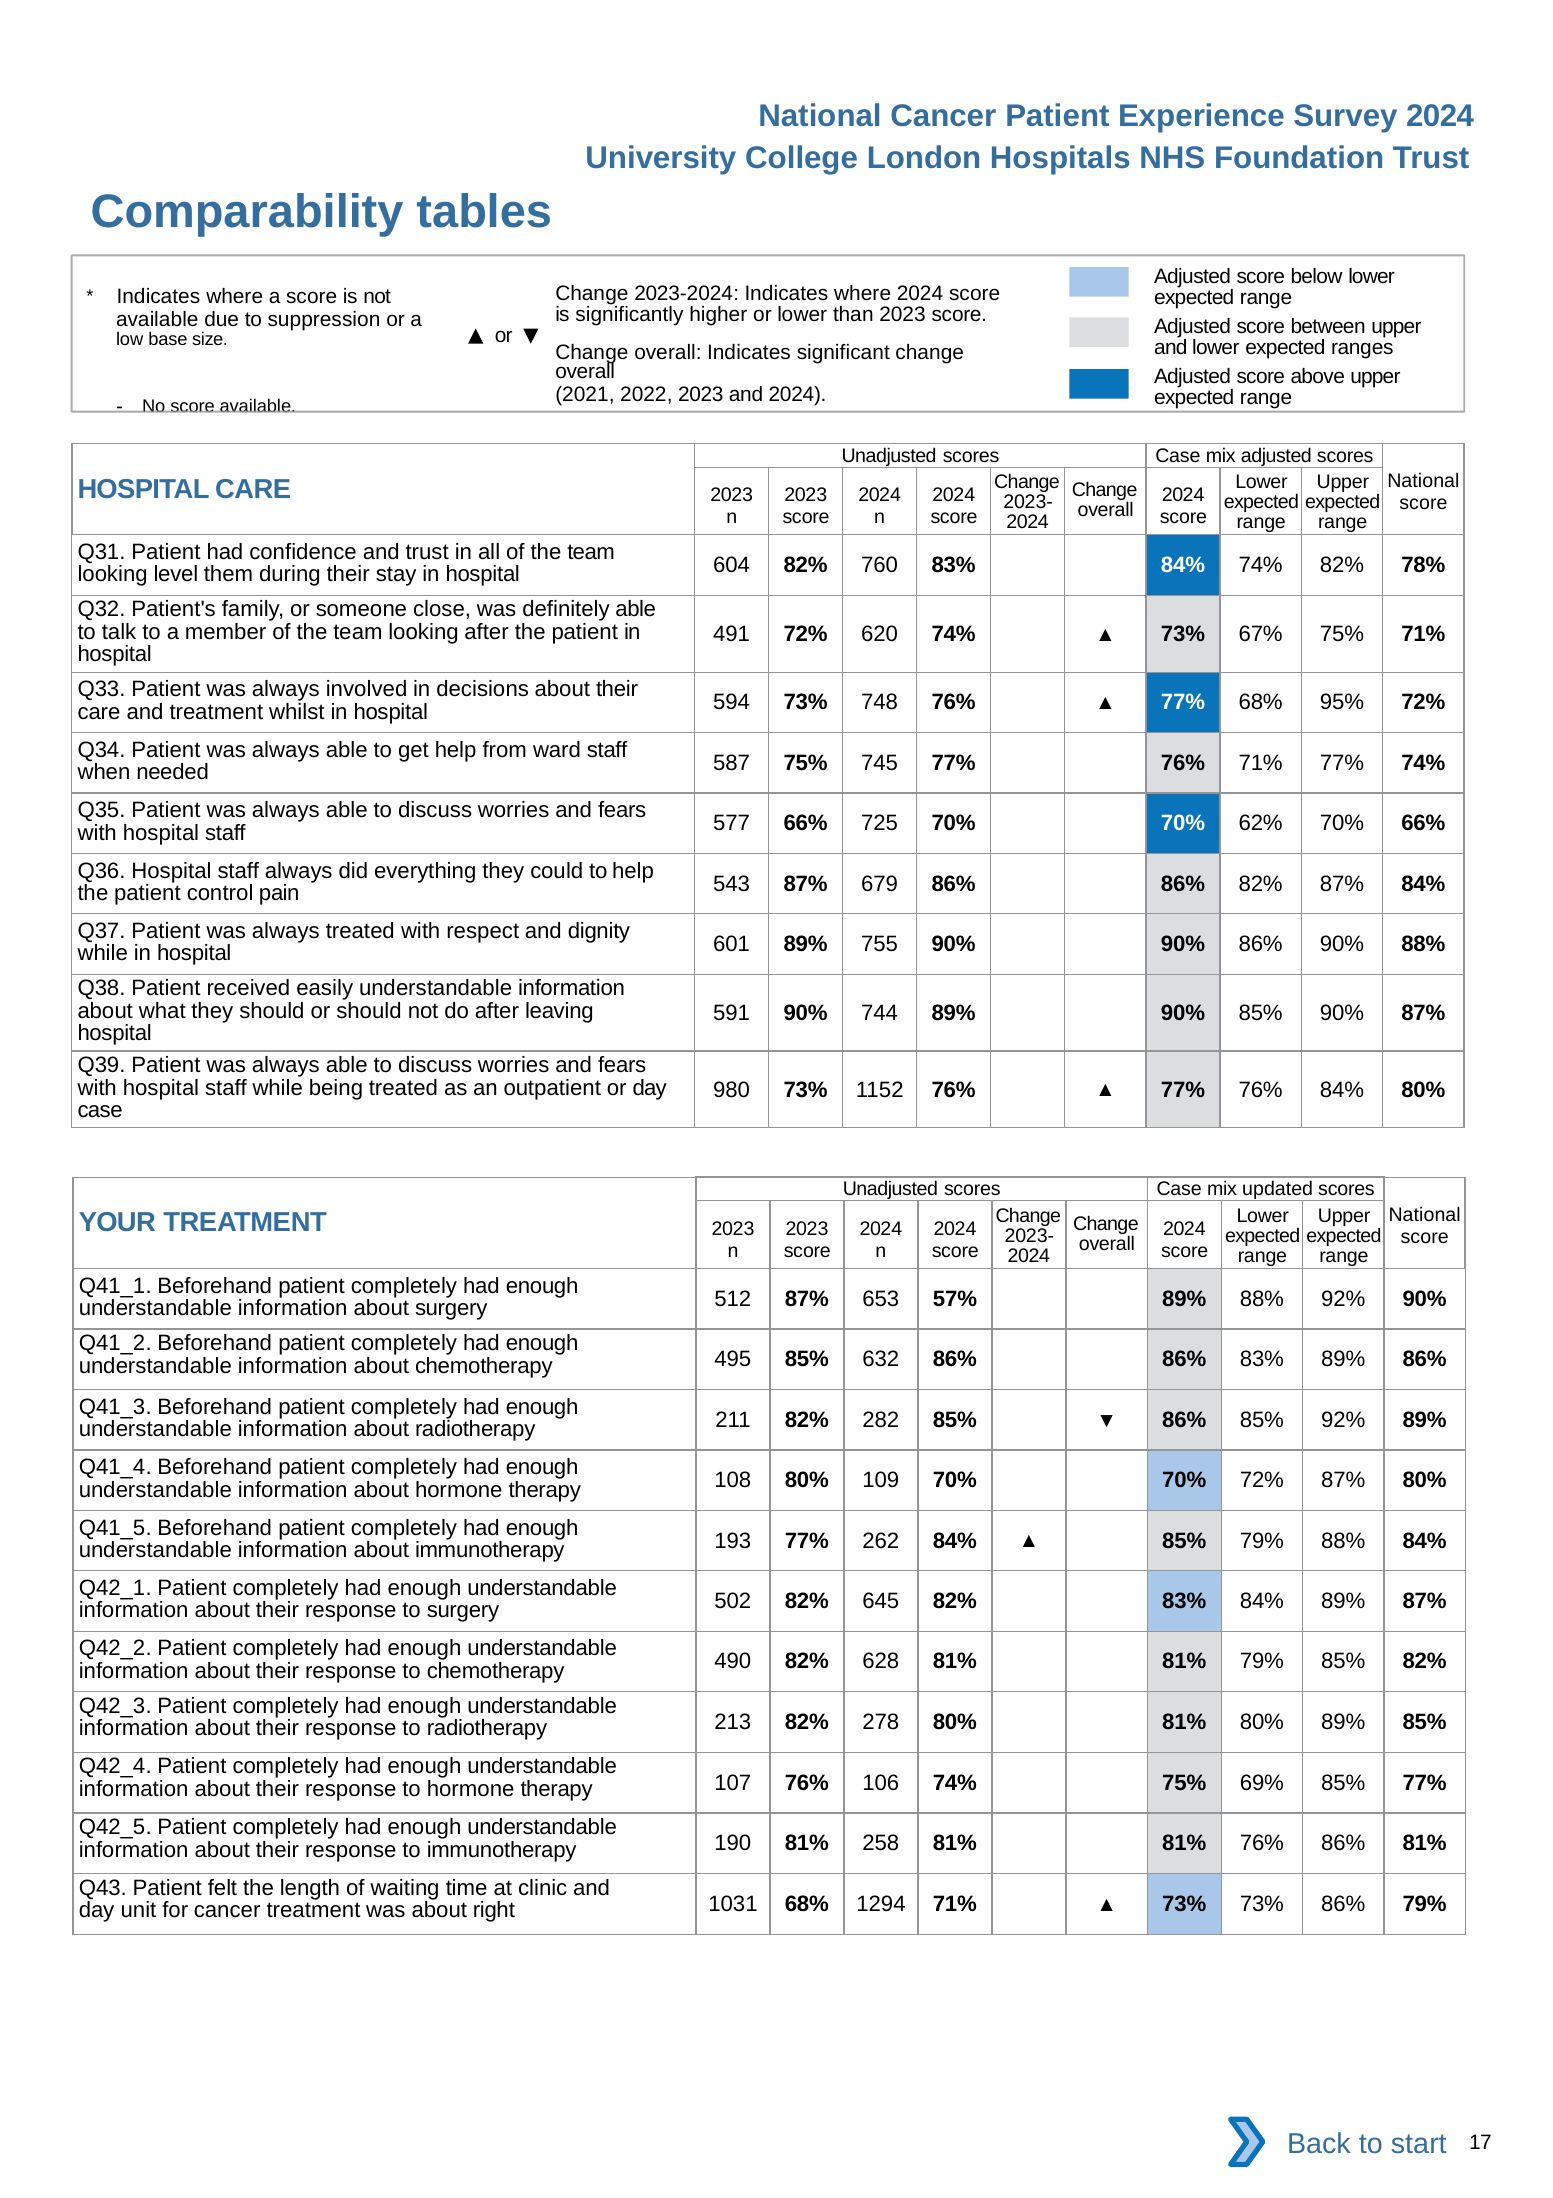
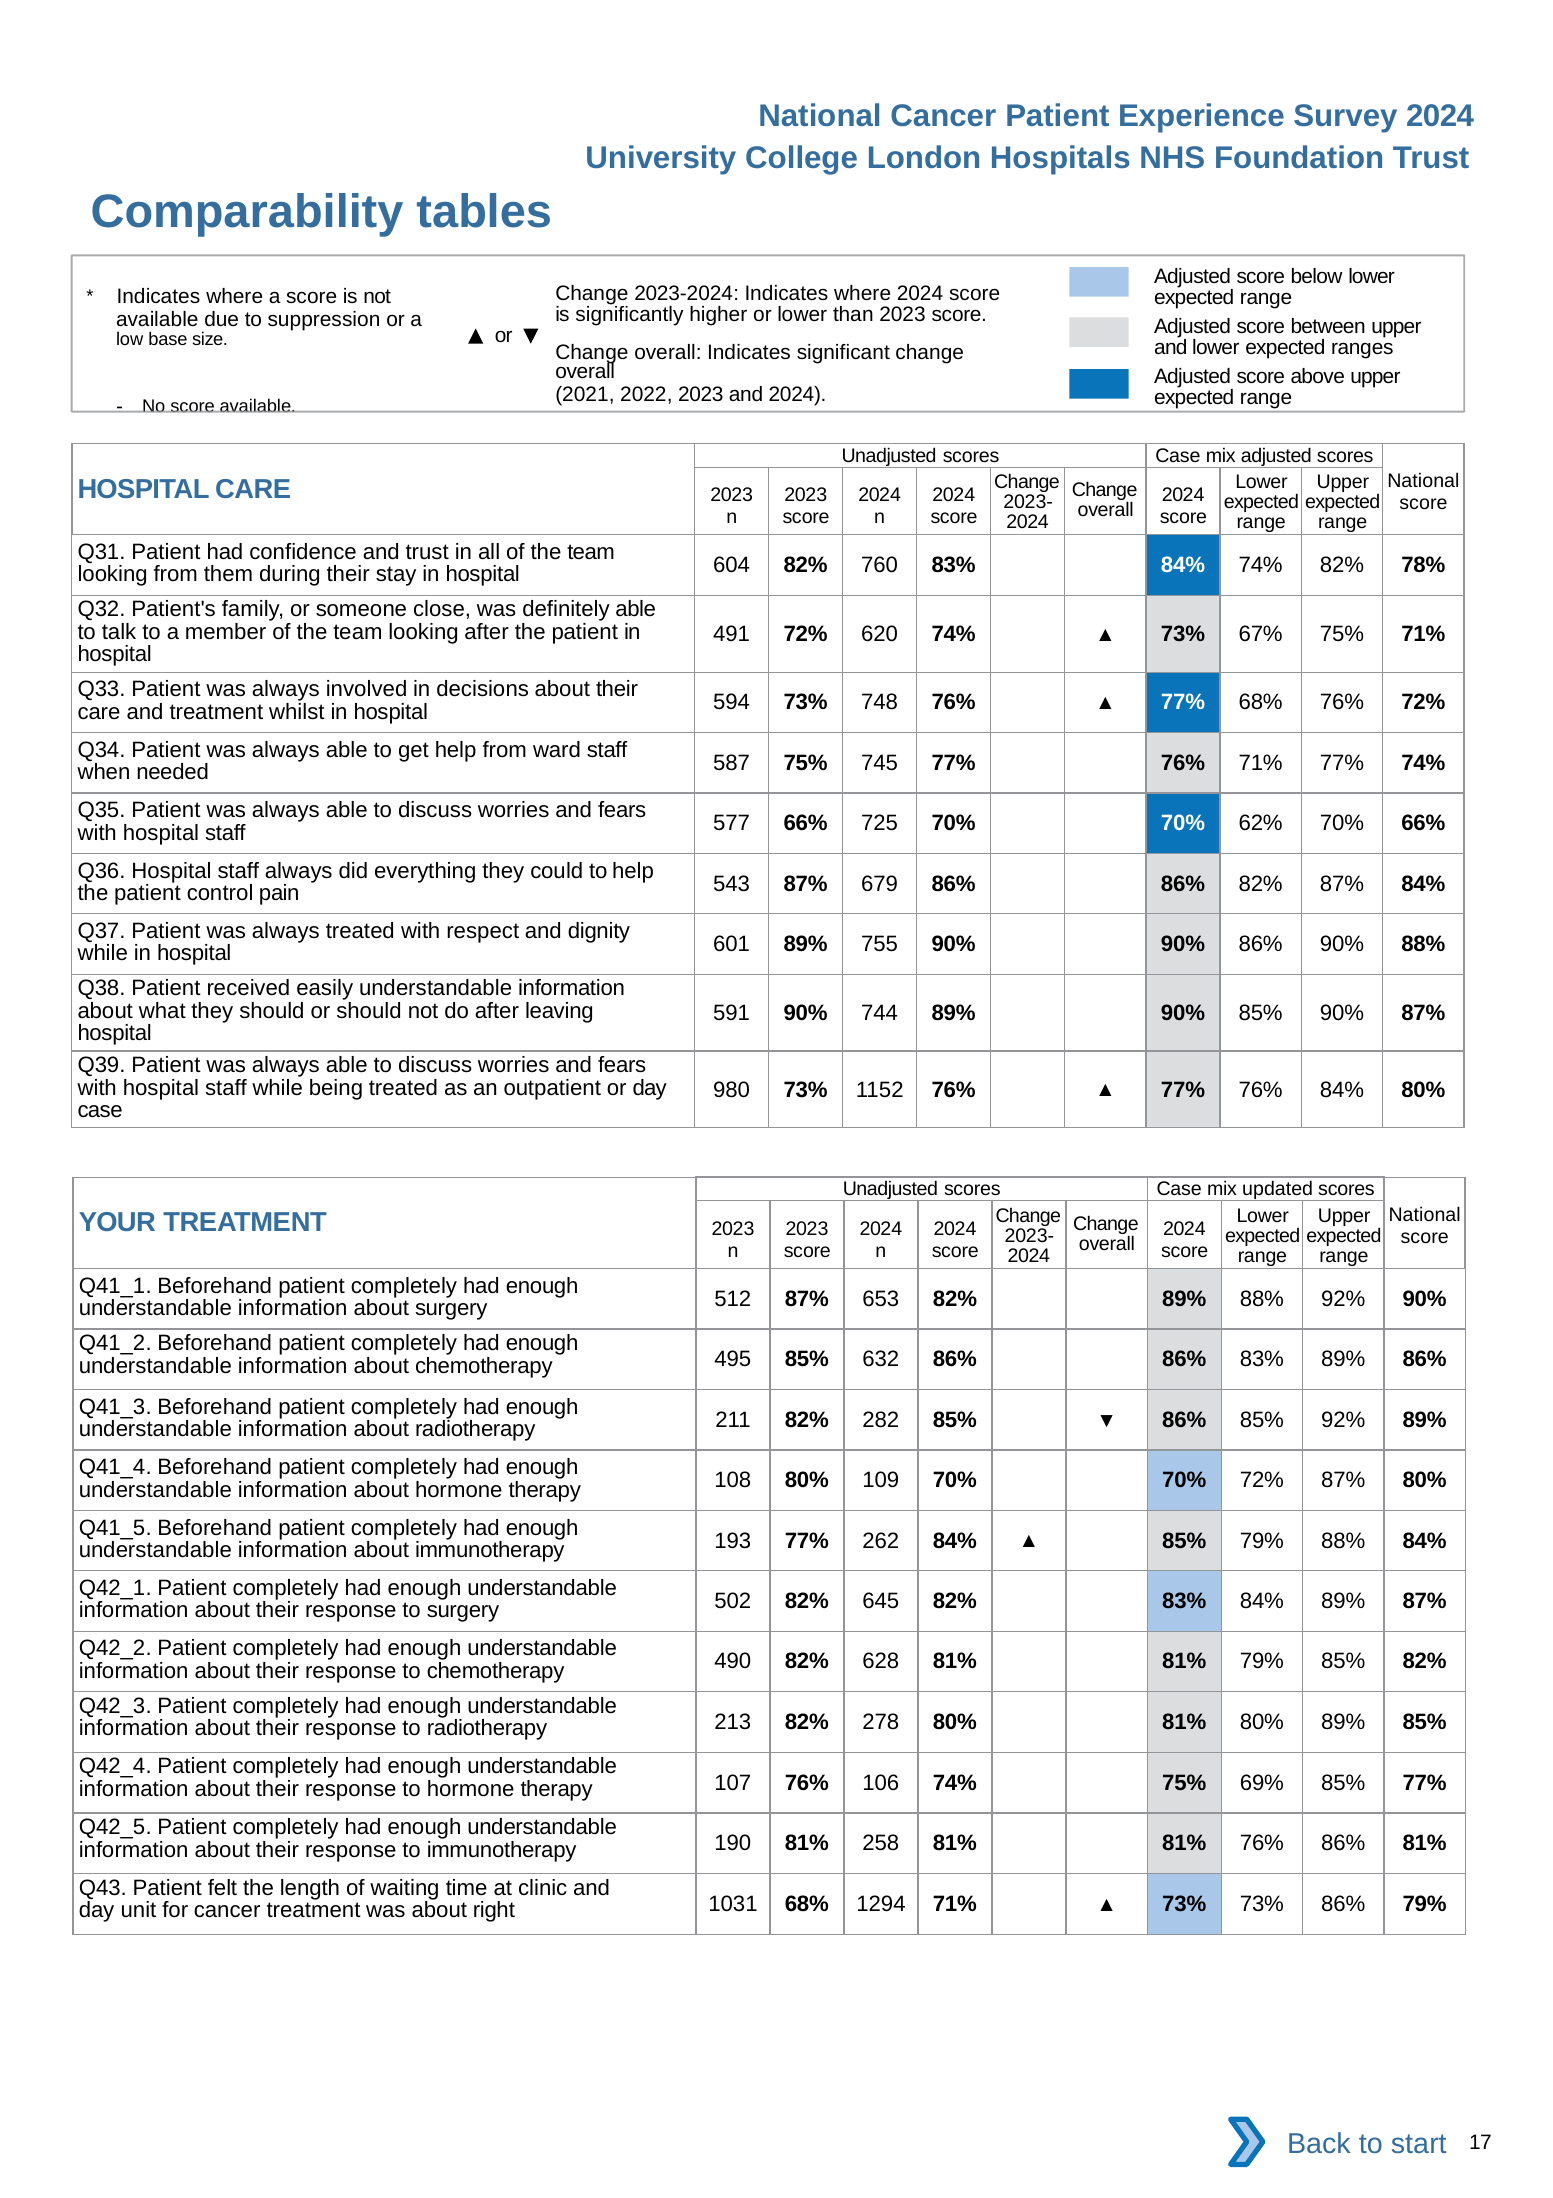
looking level: level -> from (176, 575)
68% 95%: 95% -> 76% (1342, 703)
653 57%: 57% -> 82% (955, 1299)
